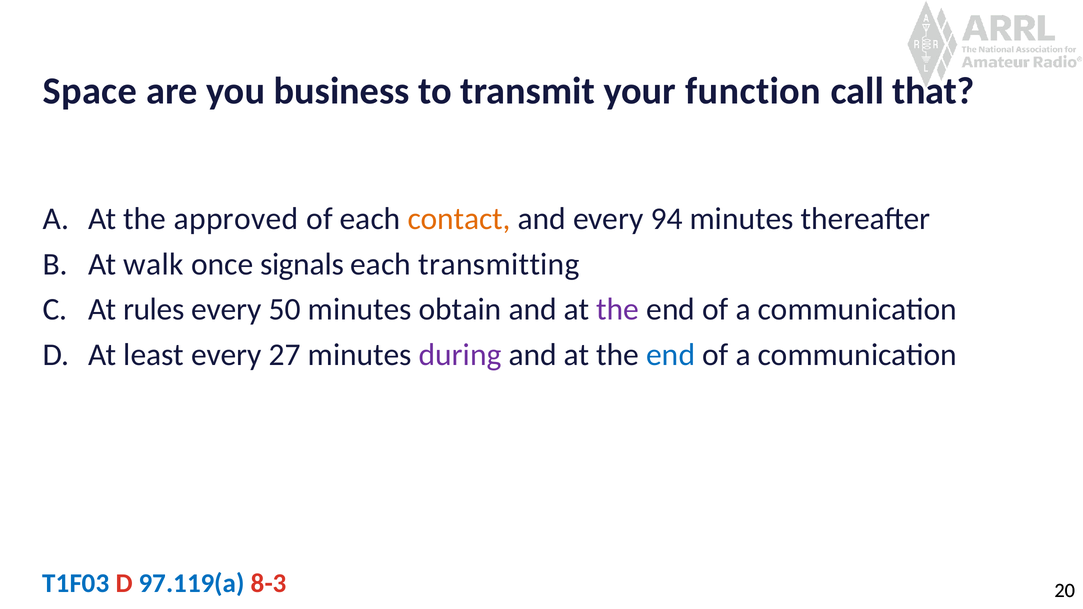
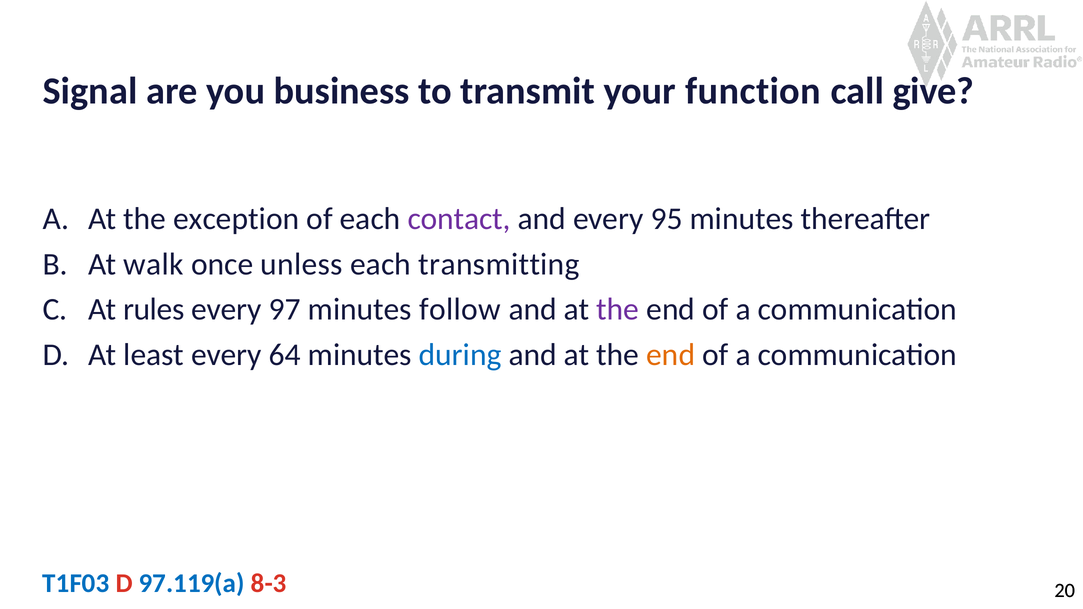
Space: Space -> Signal (90, 91)
that: that -> give (933, 91)
approved: approved -> exception (236, 219)
contact colour: orange -> purple (459, 219)
94: 94 -> 95 (667, 219)
signals: signals -> unless (302, 264)
50: 50 -> 97 (285, 310)
obtain: obtain -> follow (460, 310)
27: 27 -> 64 (285, 355)
during colour: purple -> blue (460, 355)
end colour: blue -> orange (671, 355)
